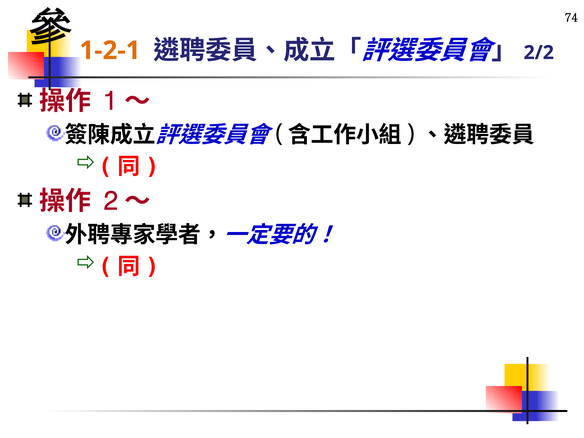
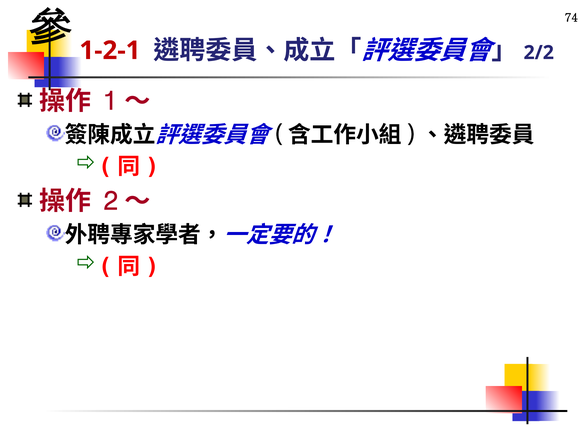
1-2-1 colour: orange -> red (110, 51)
